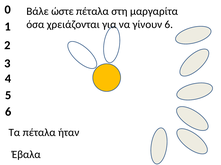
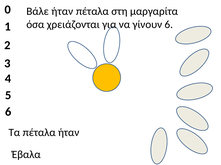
Βάλε ώστε: ώστε -> ήταν (62, 11)
